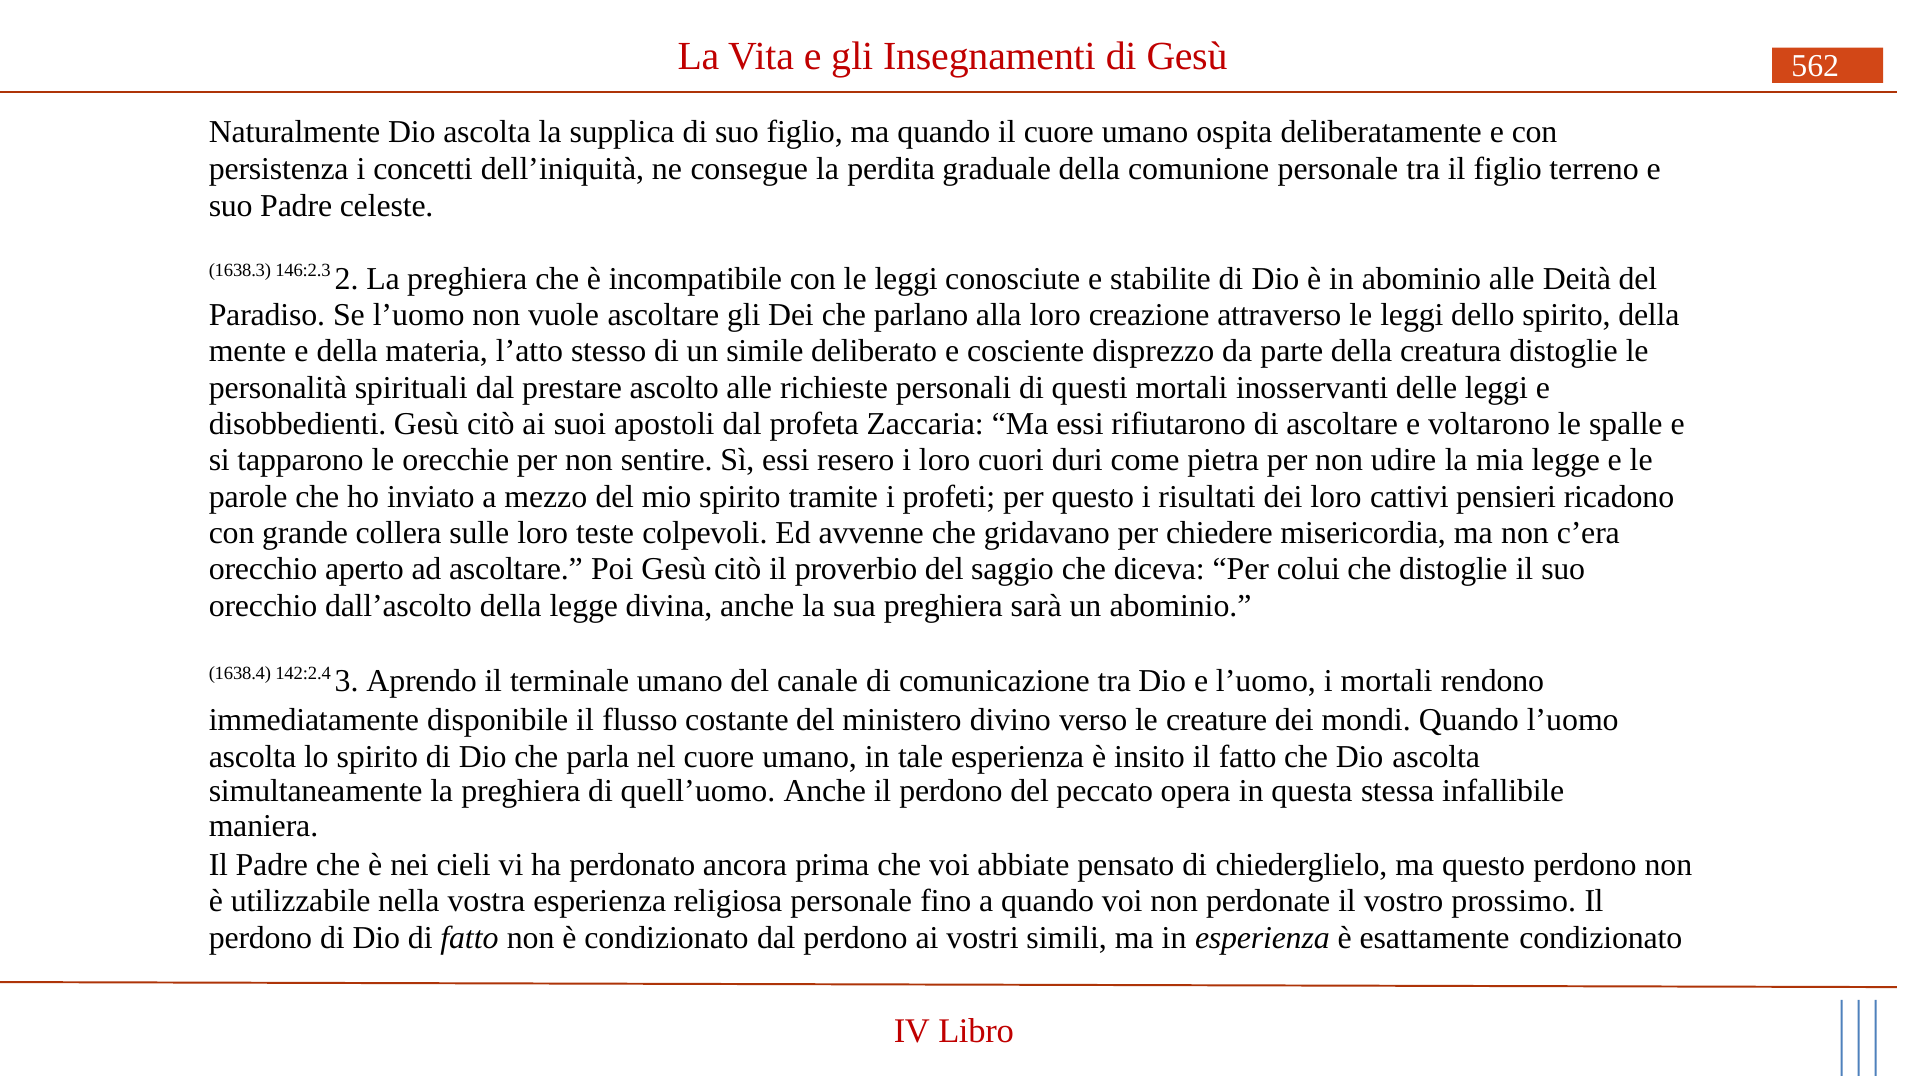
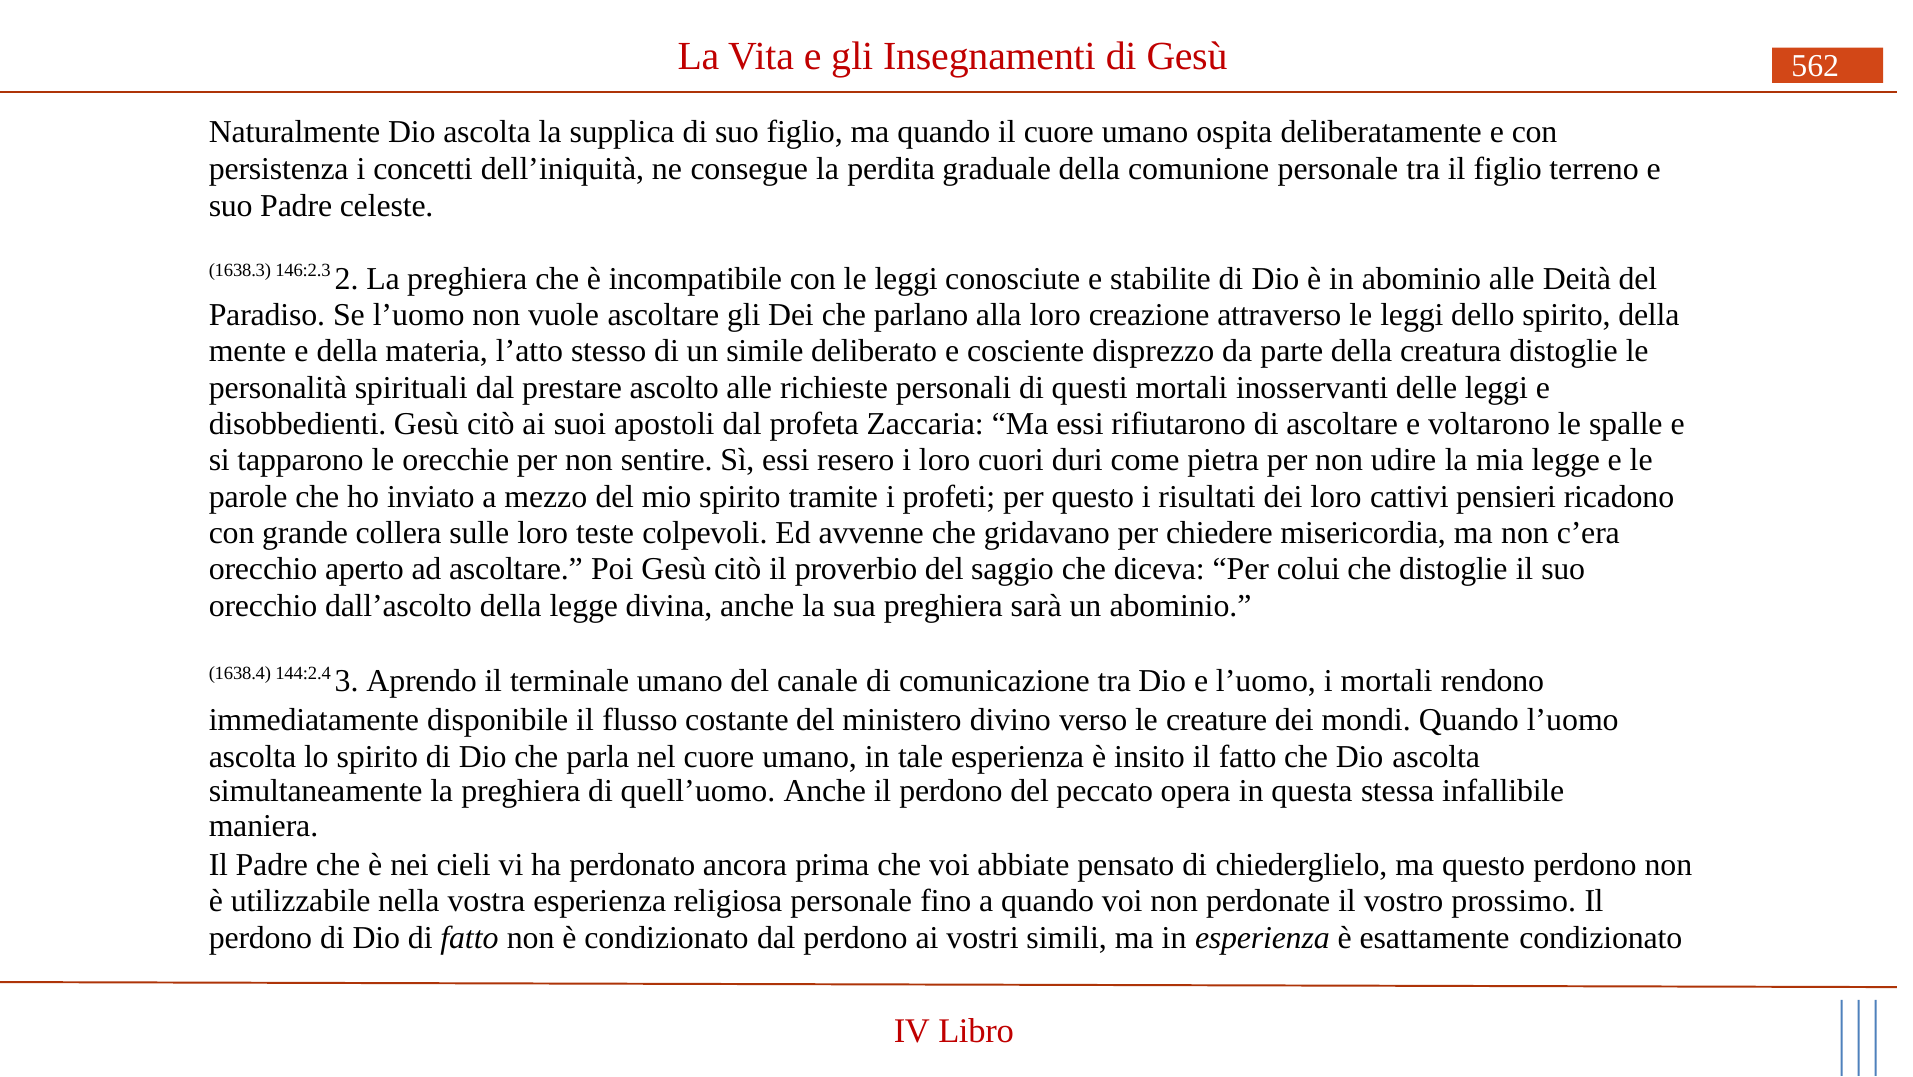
142:2.4: 142:2.4 -> 144:2.4 (303, 674)
